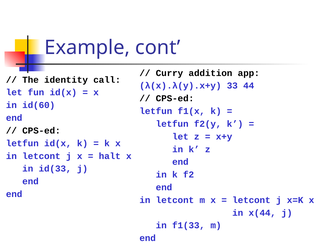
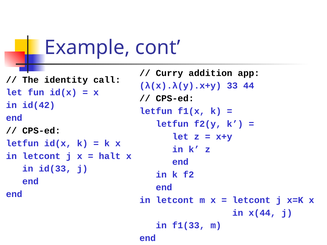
id(60: id(60 -> id(42 (39, 105)
